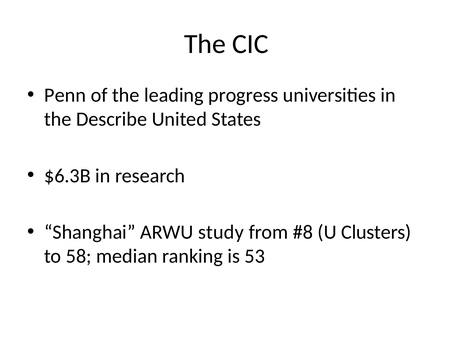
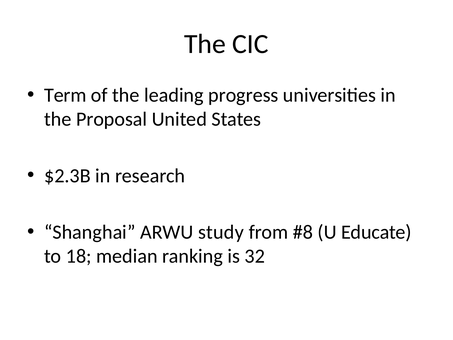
Penn: Penn -> Term (65, 95)
Describe: Describe -> Proposal (112, 119)
$6.3B: $6.3B -> $2.3B (67, 176)
Clusters: Clusters -> Educate (376, 232)
58: 58 -> 18 (79, 256)
53: 53 -> 32 (255, 256)
